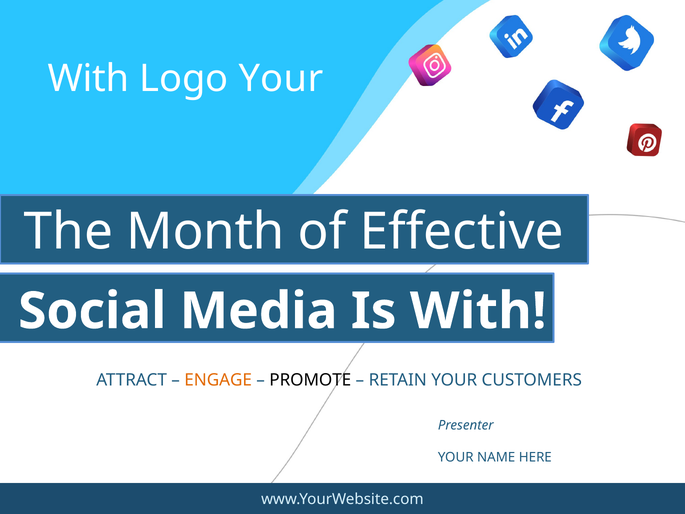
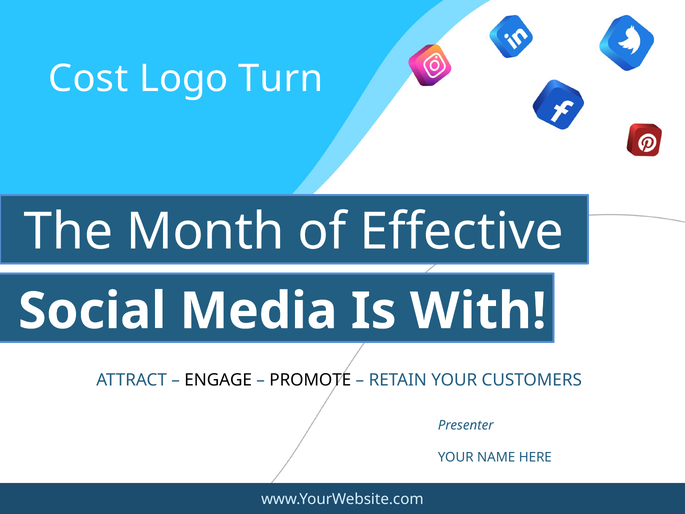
With: With -> Cost (88, 79)
Logo Your: Your -> Turn (281, 79)
ENGAGE colour: orange -> black (218, 380)
